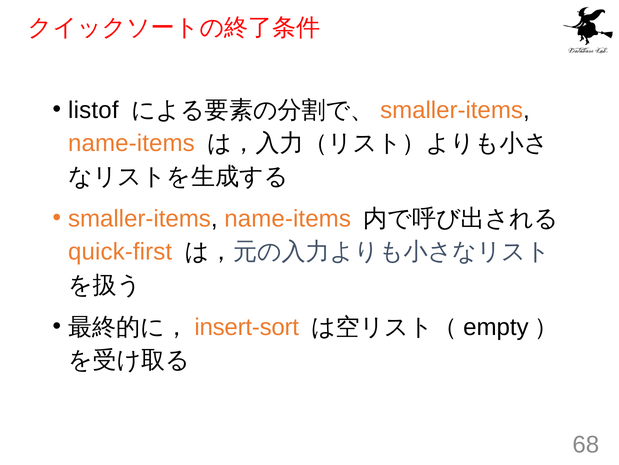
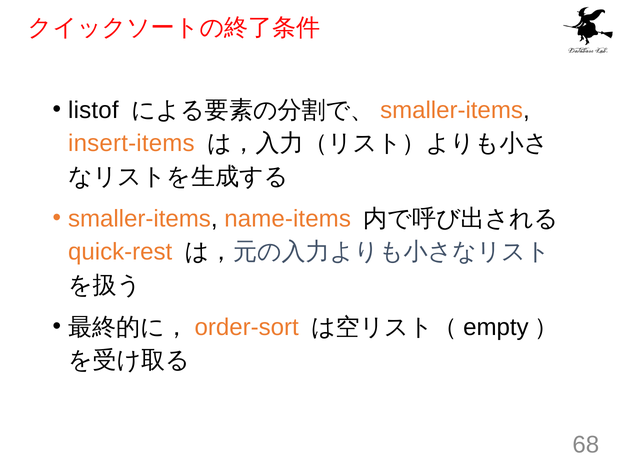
name-items: name-items -> insert-items (131, 143)
quick-first: quick-first -> quick-rest (120, 252)
insert-sort: insert-sort -> order-sort (247, 327)
